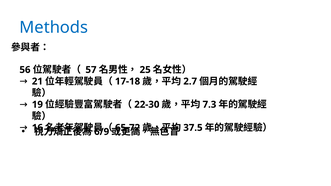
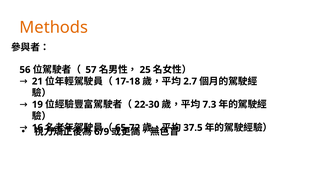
Methods colour: blue -> orange (54, 28)
